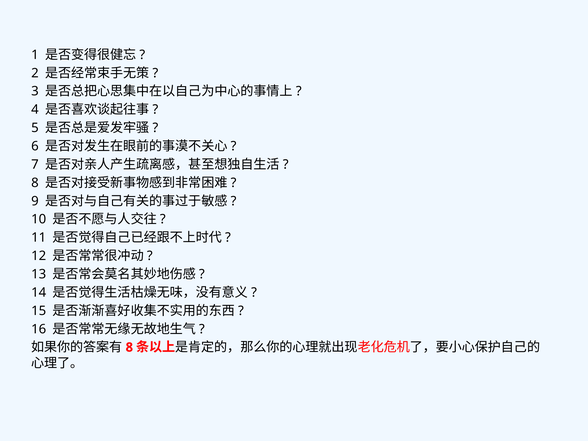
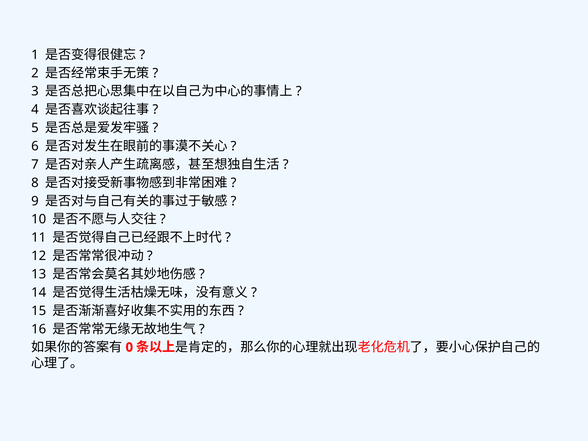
8: 8 -> 0 (129, 347)
